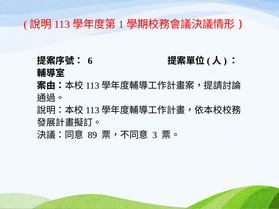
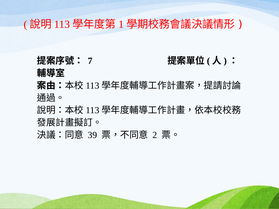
6: 6 -> 7 (90, 61)
89: 89 -> 39 (92, 135)
3: 3 -> 2 (155, 135)
